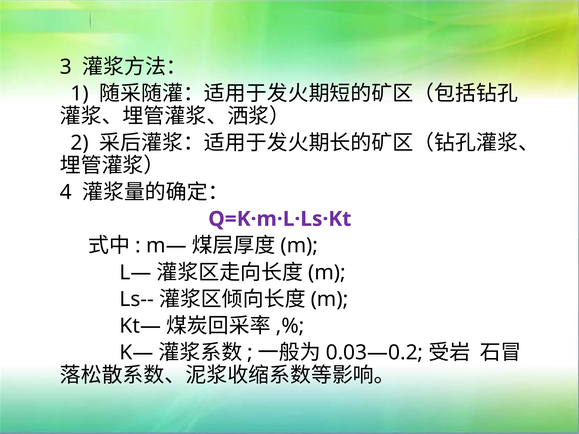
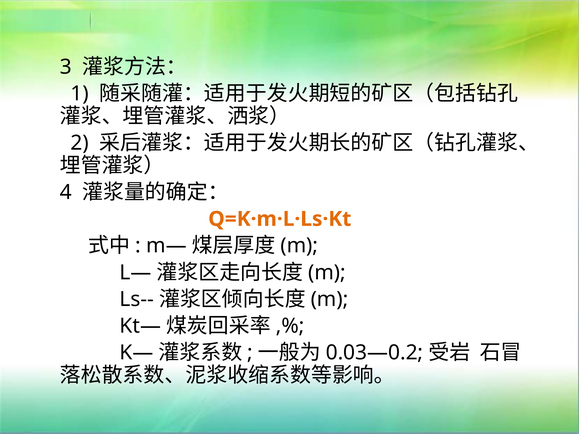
Q=K·m·L·Ls·Kt colour: purple -> orange (280, 219)
